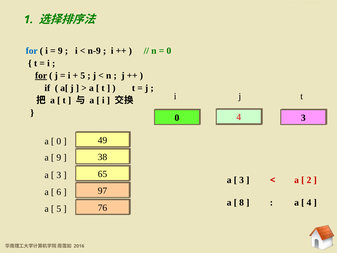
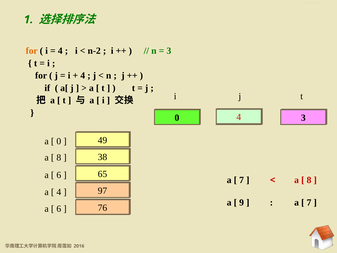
for colour: blue -> orange (32, 51)
9: 9 -> 4 (60, 51)
n-9: n-9 -> n-2 (94, 51)
0: 0 -> 3 (169, 51)
for underline: present -> none (41, 76)
5: 5 -> 4 (83, 76)
9: 9 -> 8 (59, 157)
3: 3 -> 6 (59, 175)
3: 3 -> 7 (242, 180)
2: 2 -> 8 (309, 180)
6: 6 -> 4 (59, 192)
8: 8 -> 9 (242, 202)
4: 4 -> 7 (309, 202)
5: 5 -> 6 (59, 209)
